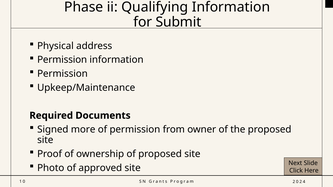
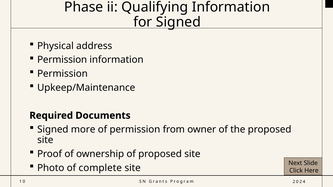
for Submit: Submit -> Signed (178, 22)
approved: approved -> complete (100, 168)
